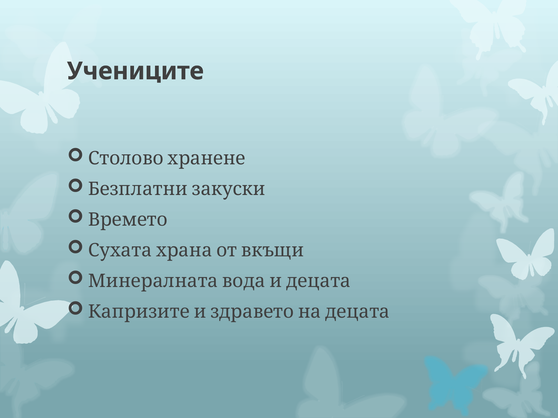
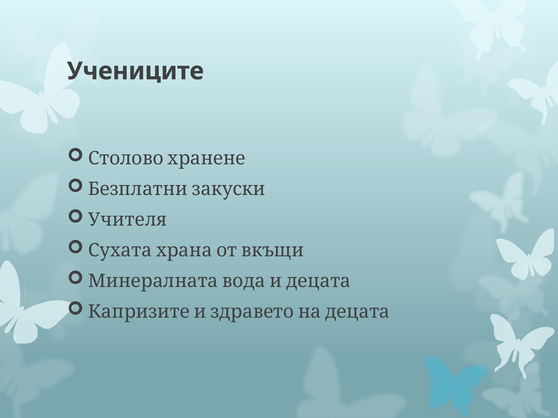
Времето: Времето -> Учителя (128, 220)
